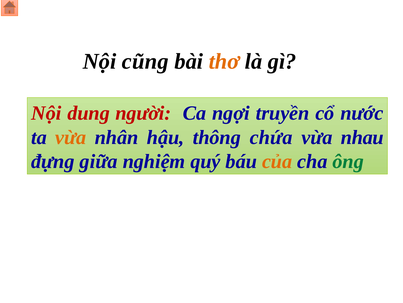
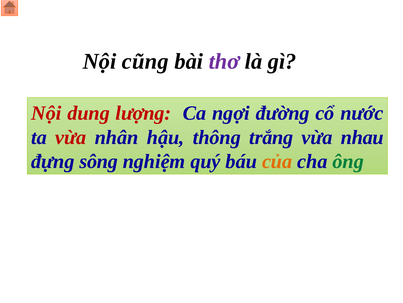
thơ colour: orange -> purple (224, 61)
người: người -> lượng (143, 113)
truyền: truyền -> đường (283, 113)
vừa colour: orange -> red (71, 137)
chứa: chứa -> trắng (271, 137)
giữa: giữa -> sông (99, 161)
